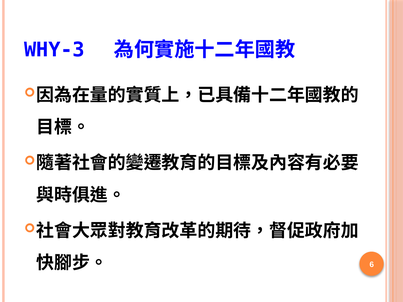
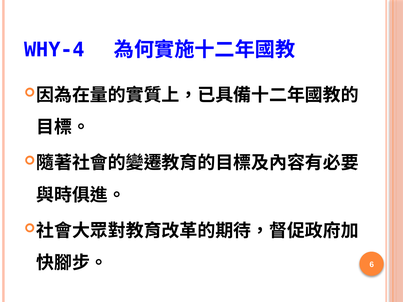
WHY-3: WHY-3 -> WHY-4 (54, 50)
